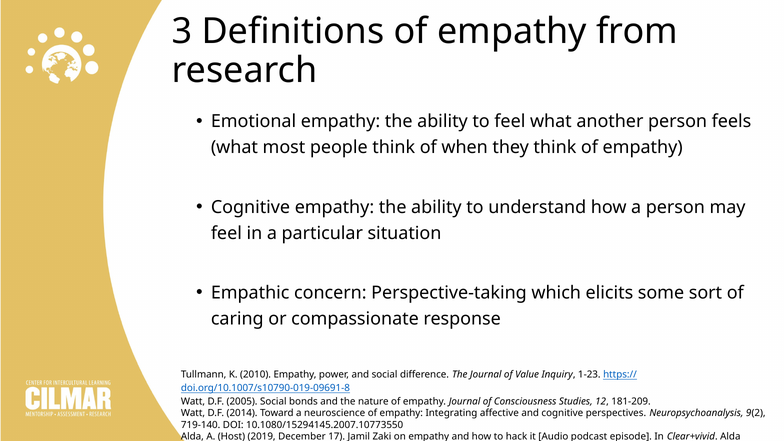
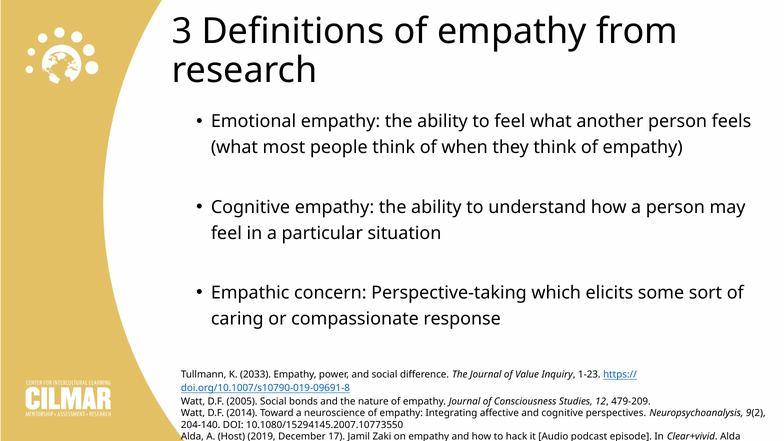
2010: 2010 -> 2033 (256, 375)
181-209: 181-209 -> 479-209 (631, 401)
719-140: 719-140 -> 204-140 (201, 425)
